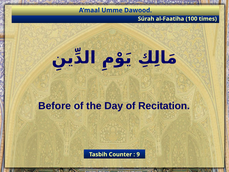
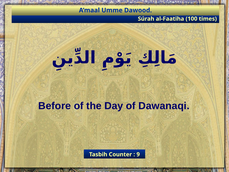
Recitation: Recitation -> Dawanaqi (164, 106)
